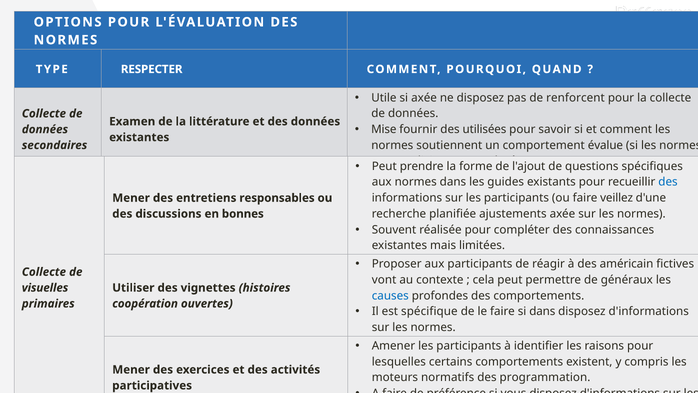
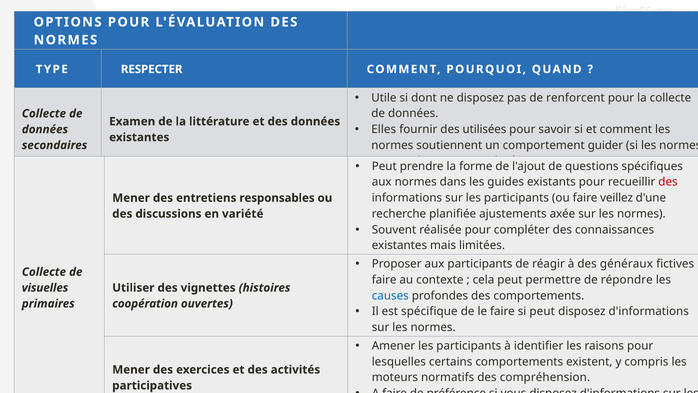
si axée: axée -> dont (424, 98)
Mise: Mise -> Elles (384, 129)
évalue: évalue -> guider (605, 145)
des colour: blue -> red (668, 182)
bonnes: bonnes -> variété (243, 214)
américain: américain -> généraux (626, 264)
vont: vont -> faire (384, 280)
généraux: généraux -> répondre (627, 280)
si dans: dans -> peut (542, 311)
programmation: programmation -> compréhension (545, 377)
